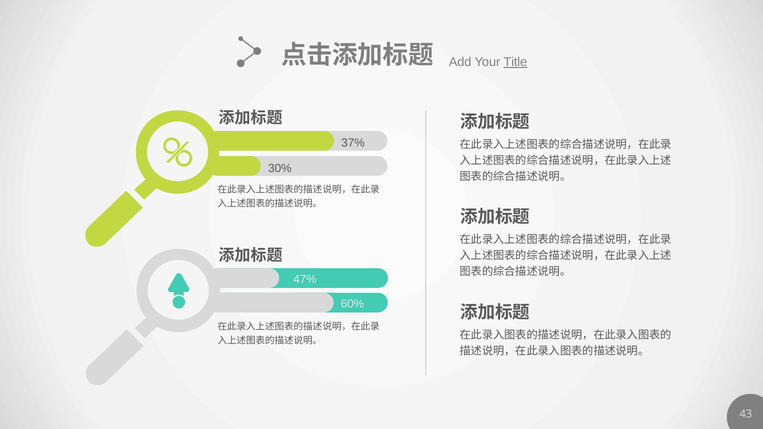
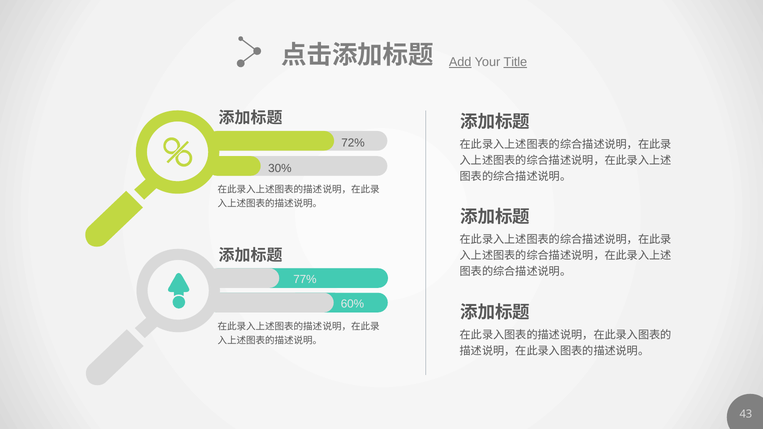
Add underline: none -> present (460, 62)
37%: 37% -> 72% (353, 143)
47%: 47% -> 77% (305, 279)
